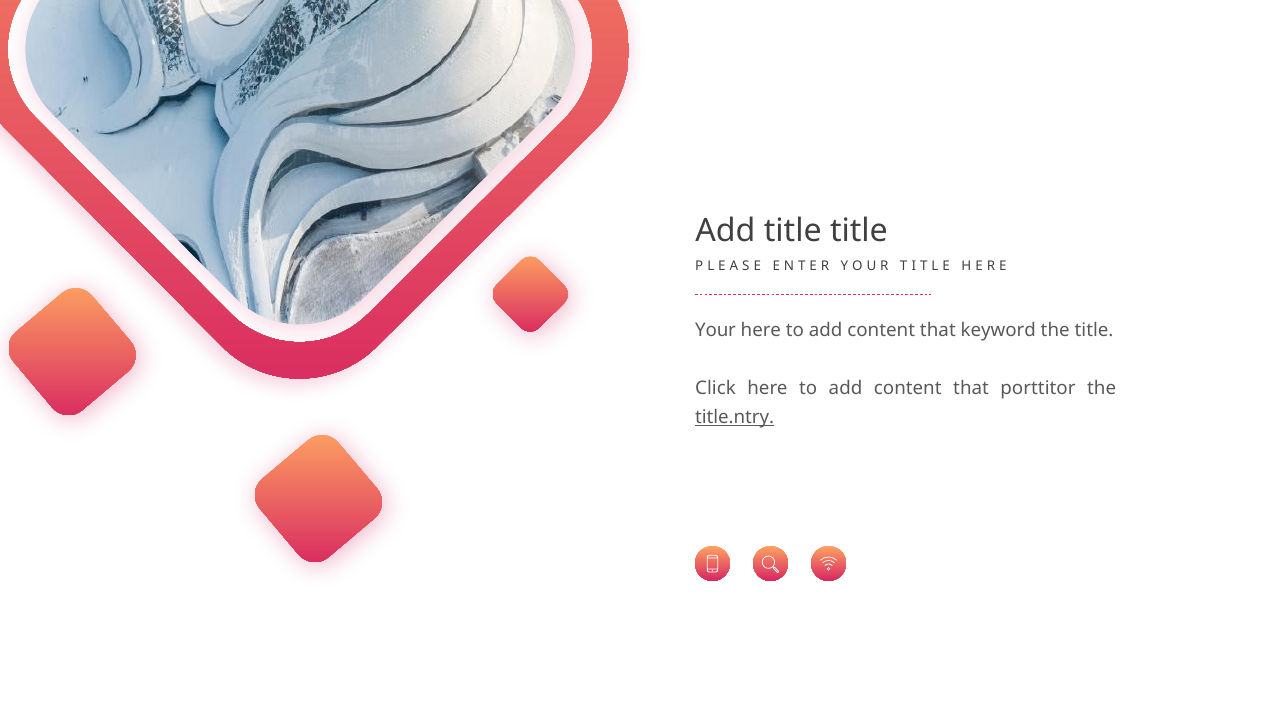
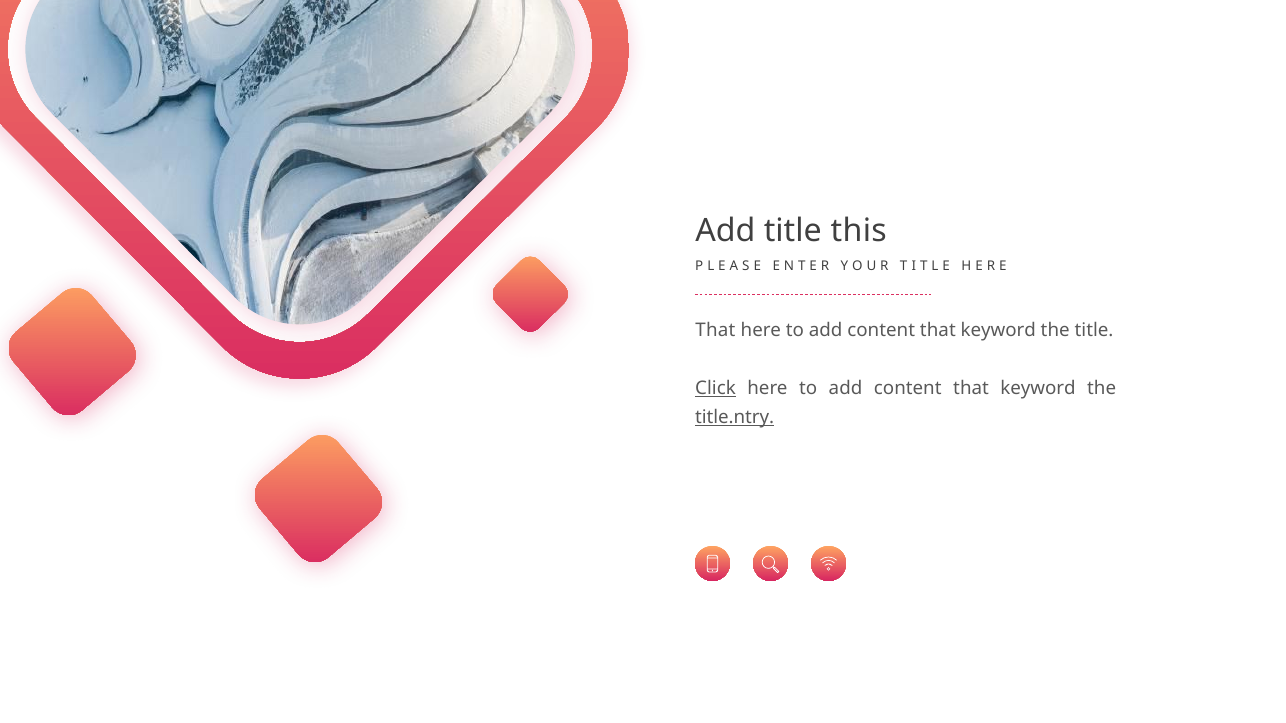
title title: title -> this (859, 231)
Your: Your -> That (715, 330)
Click underline: none -> present (716, 389)
porttitor: porttitor -> keyword (1038, 389)
